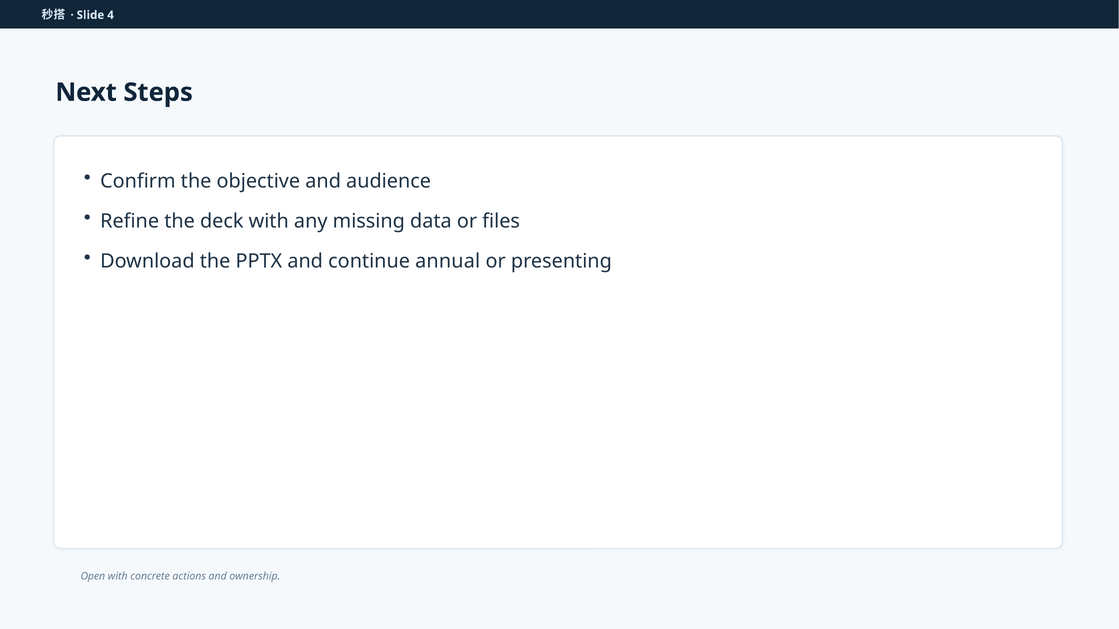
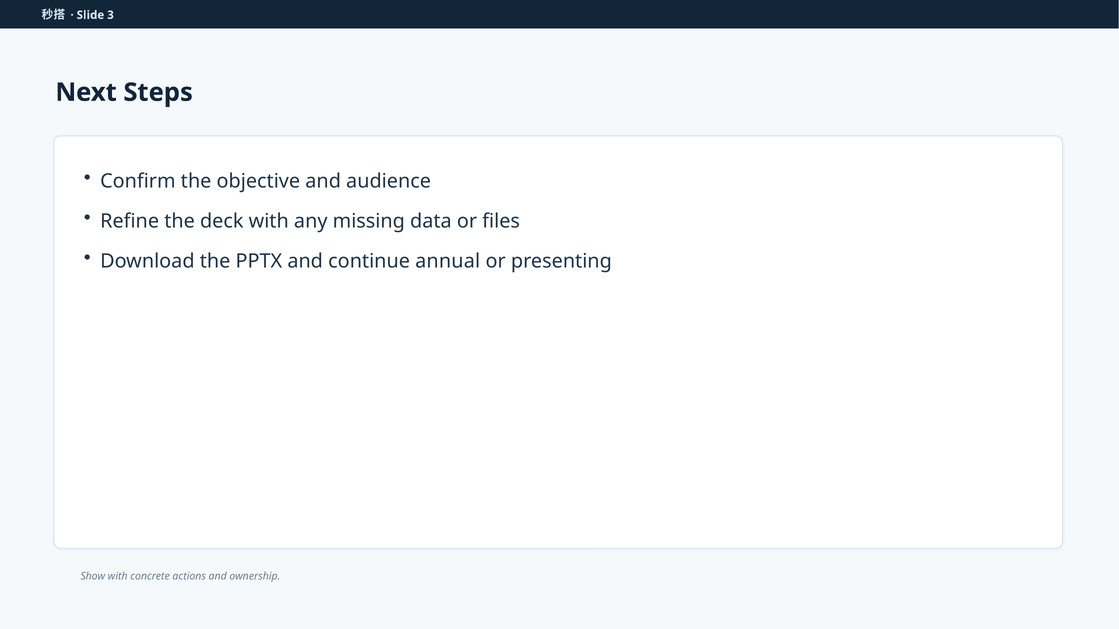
4: 4 -> 3 (111, 15)
Open: Open -> Show (93, 576)
